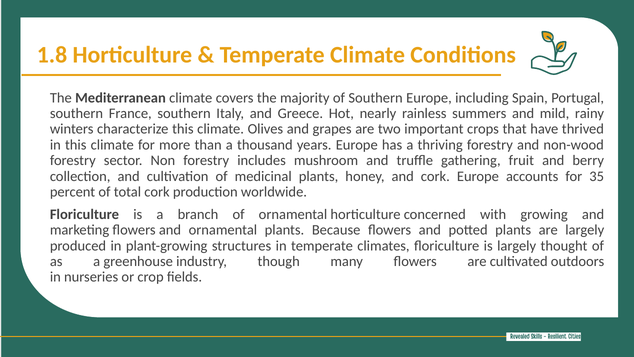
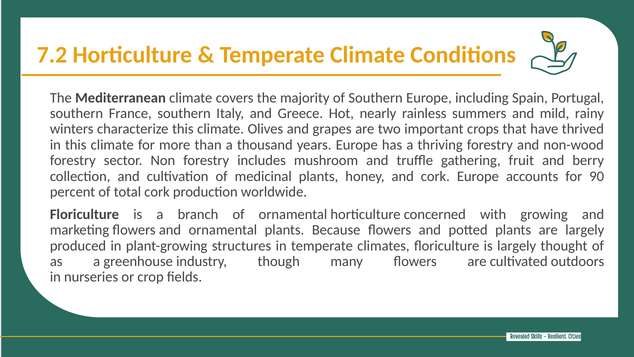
1.8: 1.8 -> 7.2 (52, 55)
35: 35 -> 90 (597, 176)
